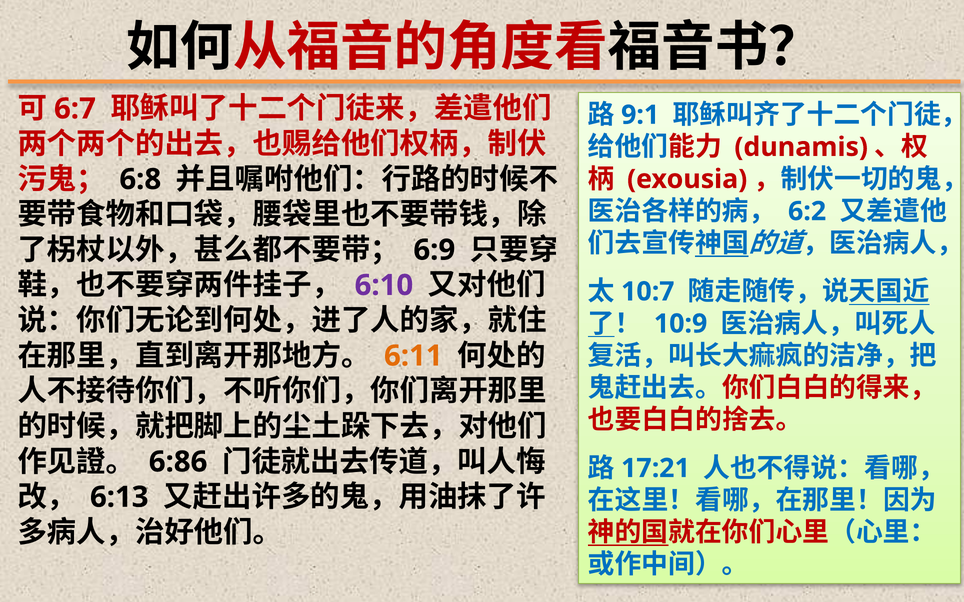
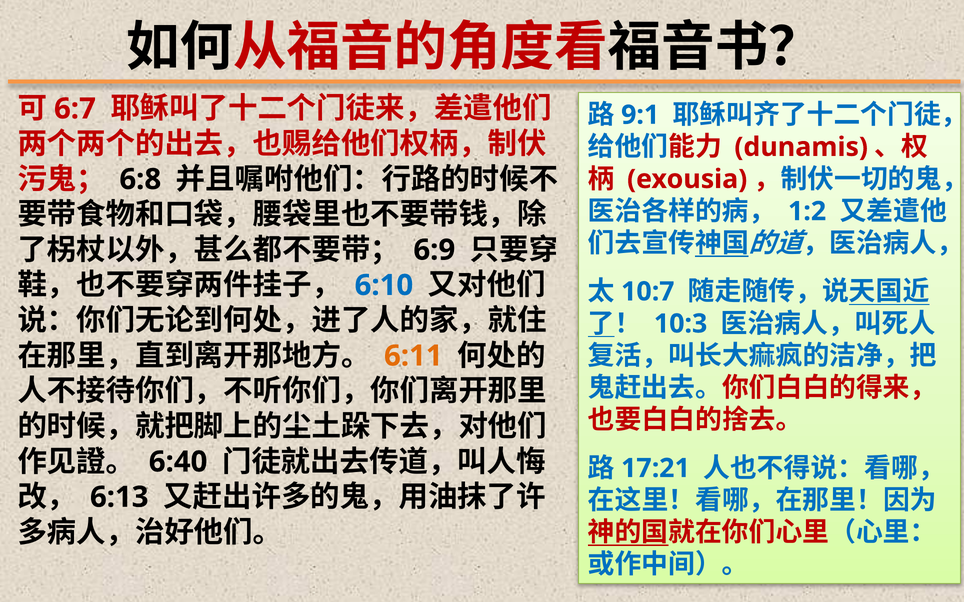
6:2: 6:2 -> 1:2 (807, 211)
6:10 colour: purple -> blue (384, 286)
10:9: 10:9 -> 10:3 (681, 324)
6:86: 6:86 -> 6:40 (178, 462)
